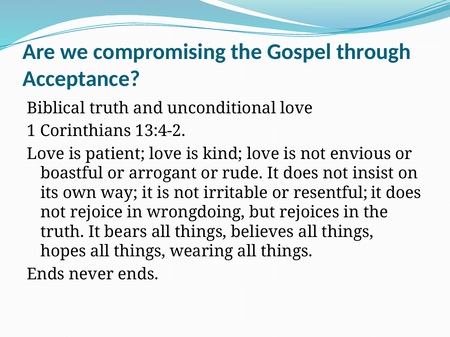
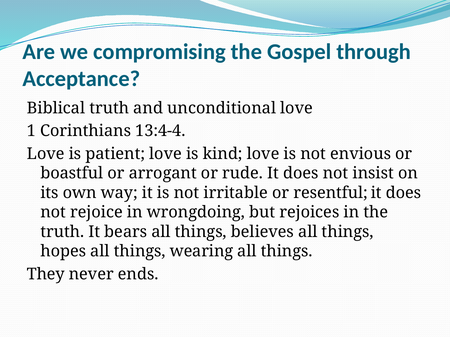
13:4-2: 13:4-2 -> 13:4-4 (160, 131)
Ends: Ends -> They (46, 274)
